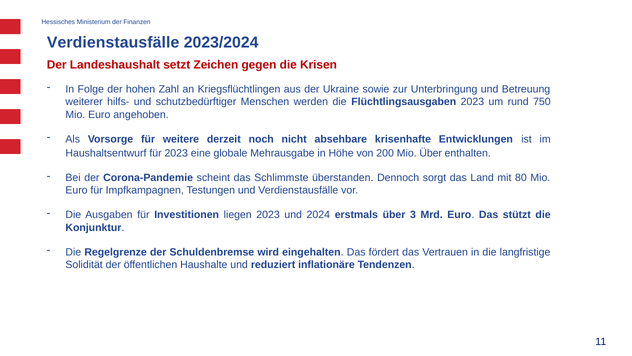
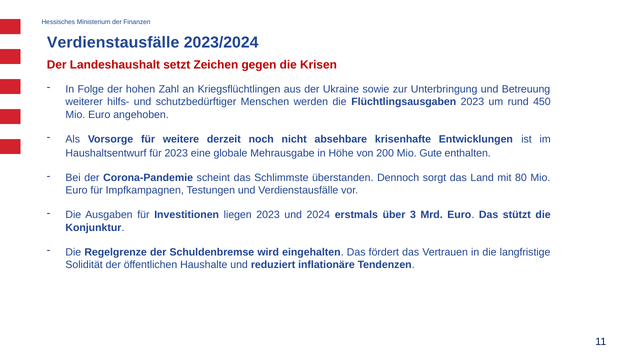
750: 750 -> 450 (542, 102)
Mio Über: Über -> Gute (431, 153)
